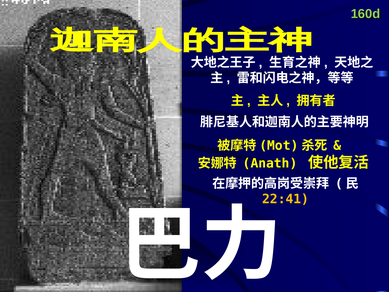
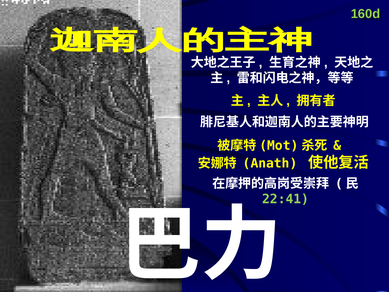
22:41 colour: yellow -> light green (286, 199)
